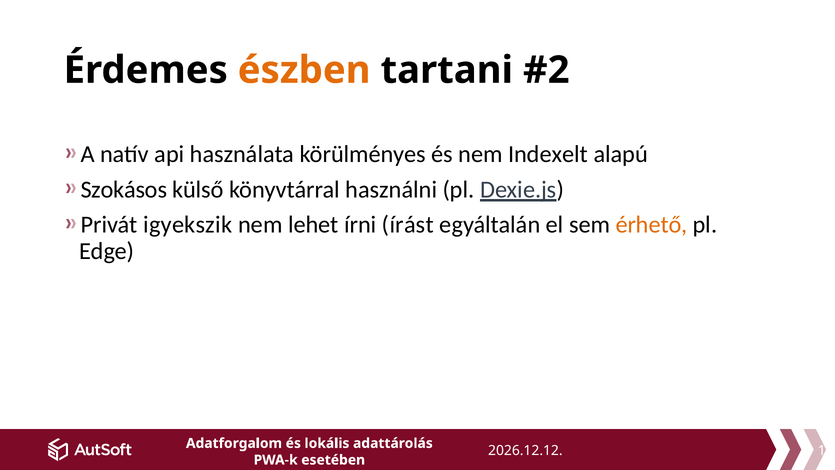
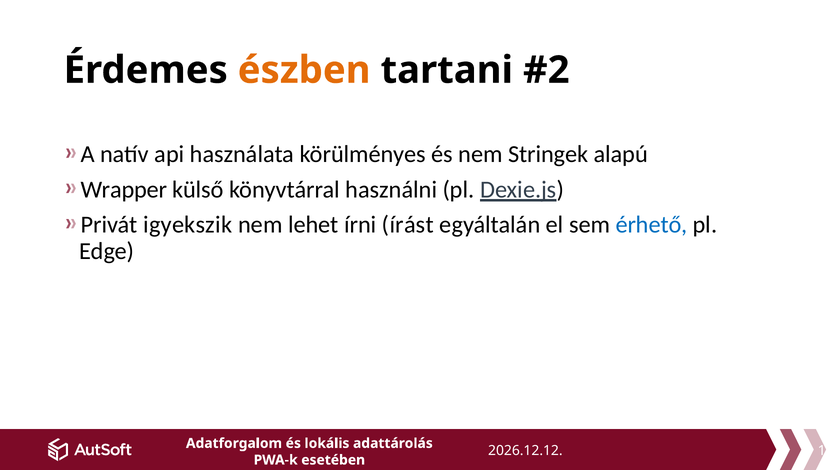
Indexelt: Indexelt -> Stringek (548, 154)
Szokásos: Szokásos -> Wrapper (124, 190)
érhető colour: orange -> blue (651, 225)
